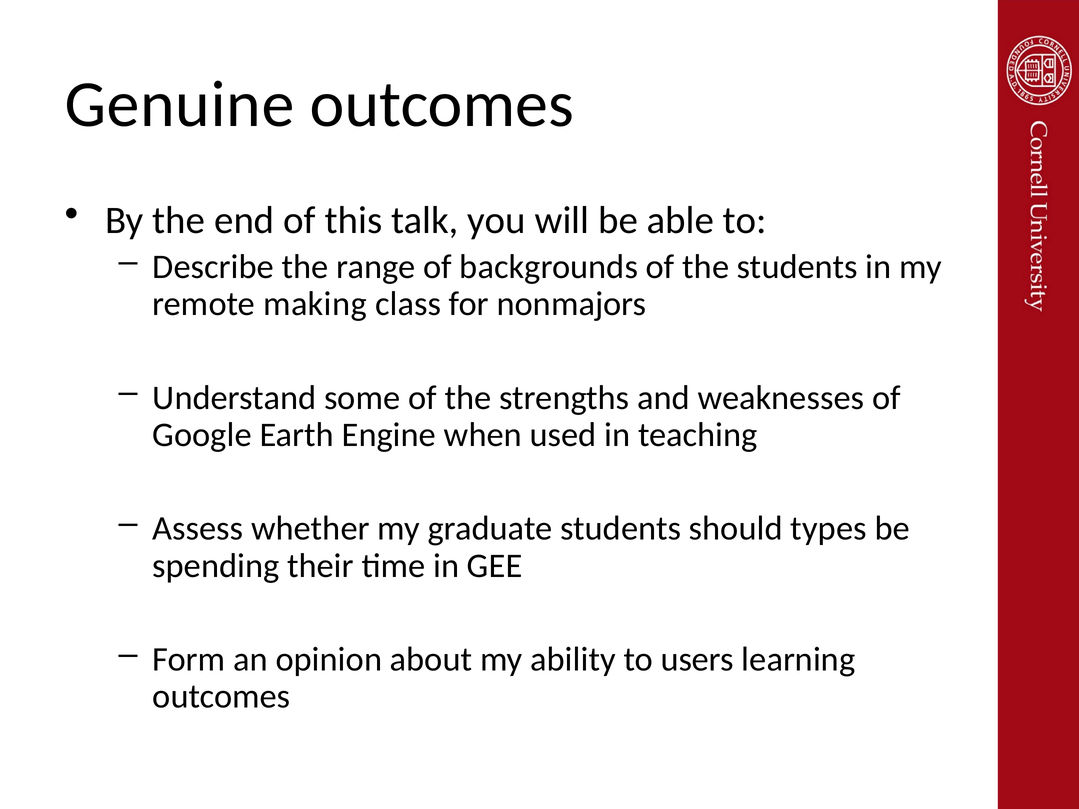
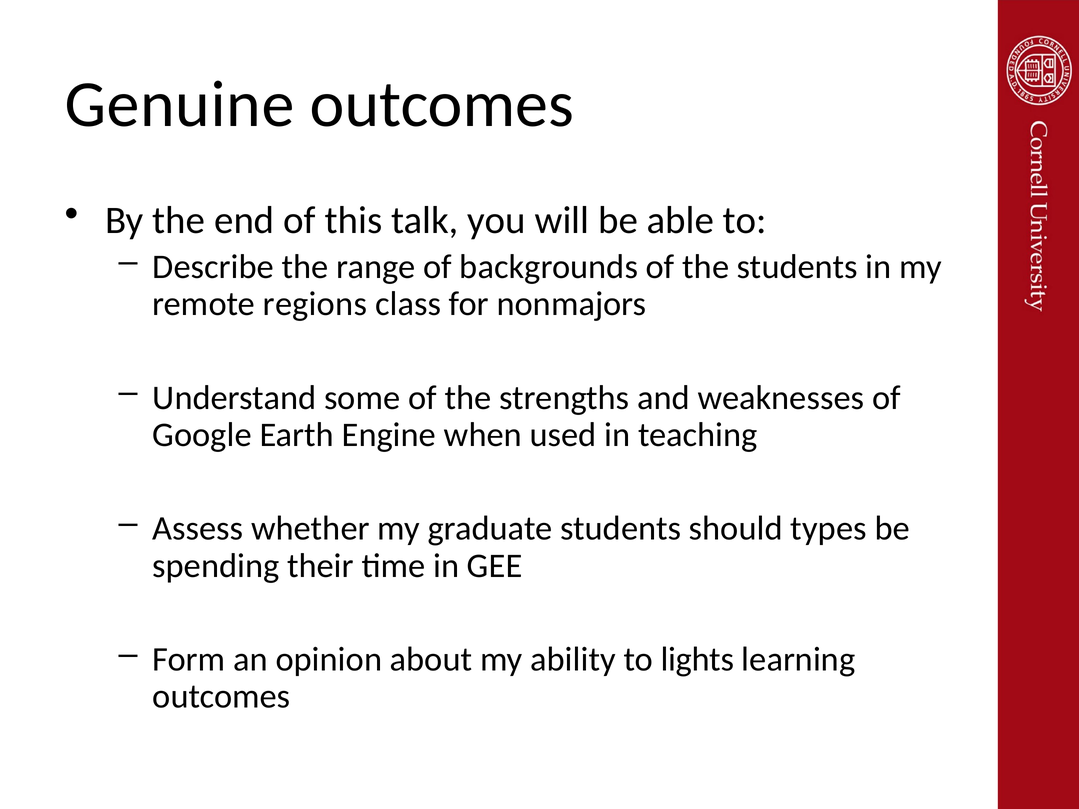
making: making -> regions (315, 304)
users: users -> lights (697, 660)
